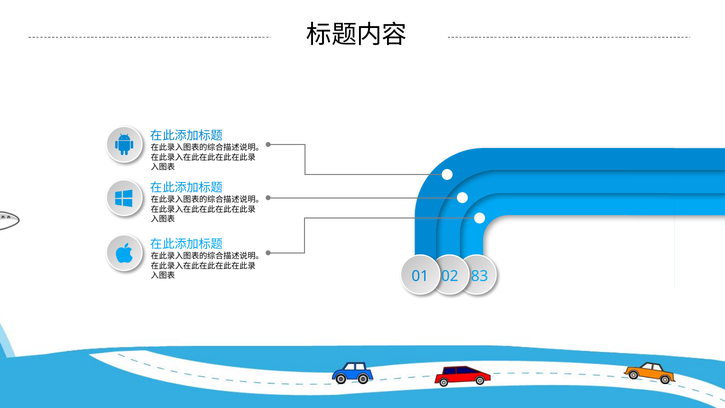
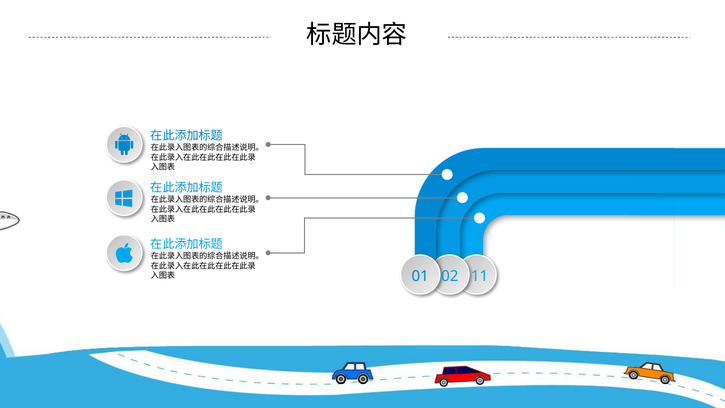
83: 83 -> 11 (480, 276)
